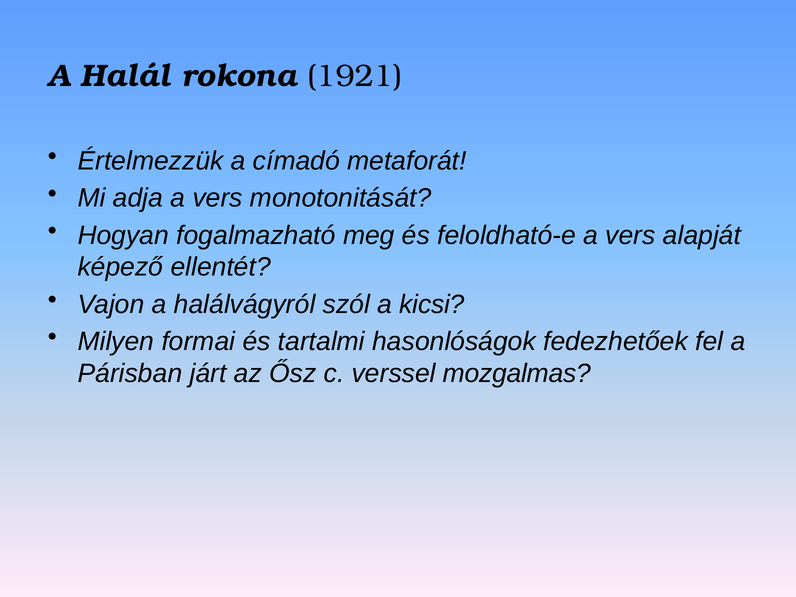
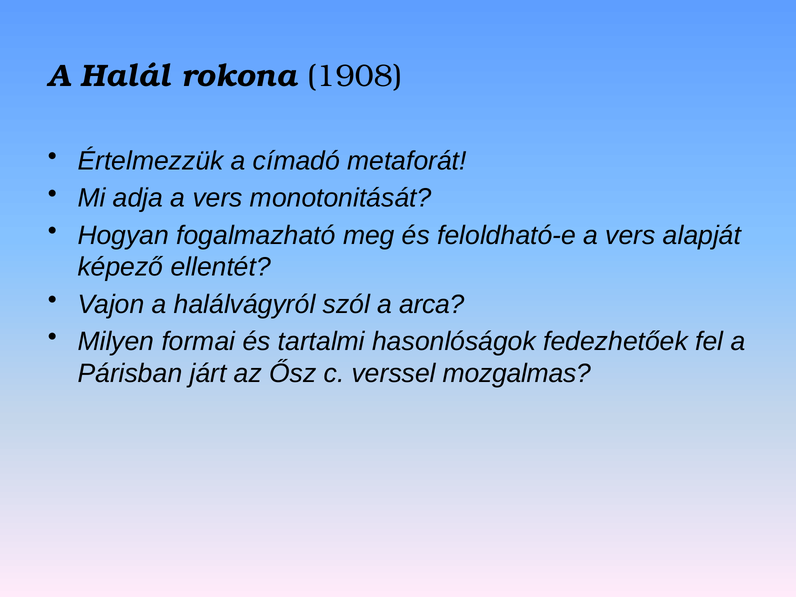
1921: 1921 -> 1908 (355, 76)
kicsi: kicsi -> arca (432, 304)
